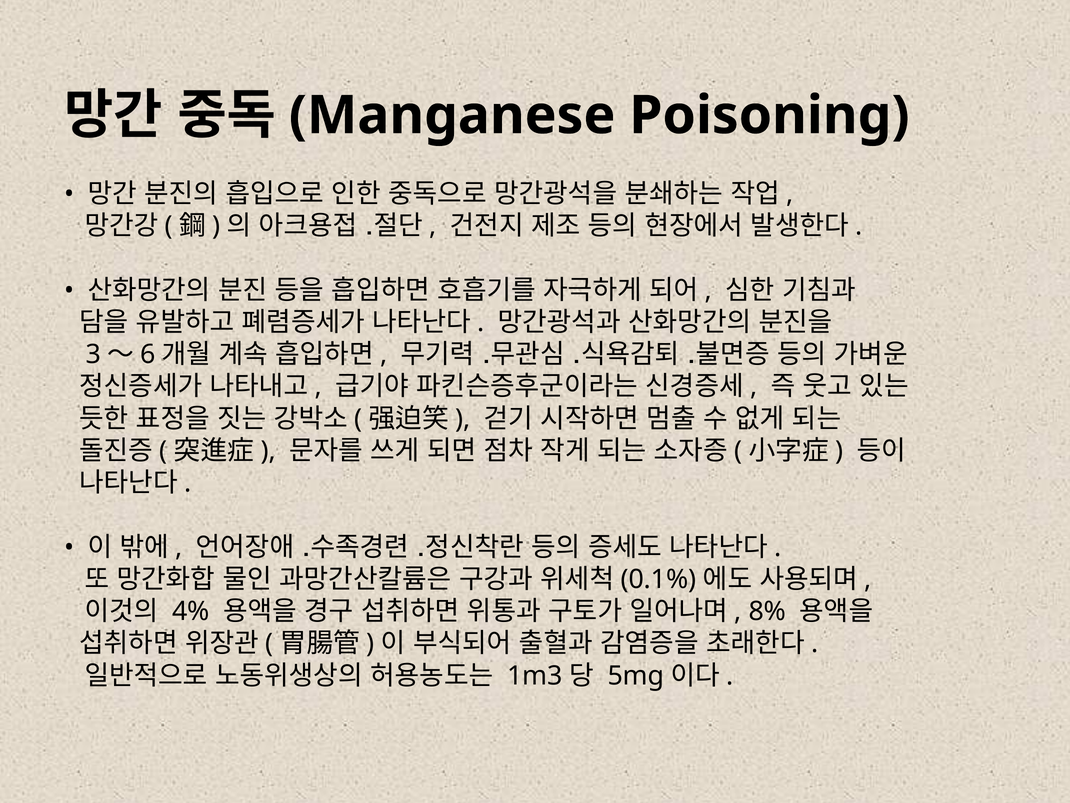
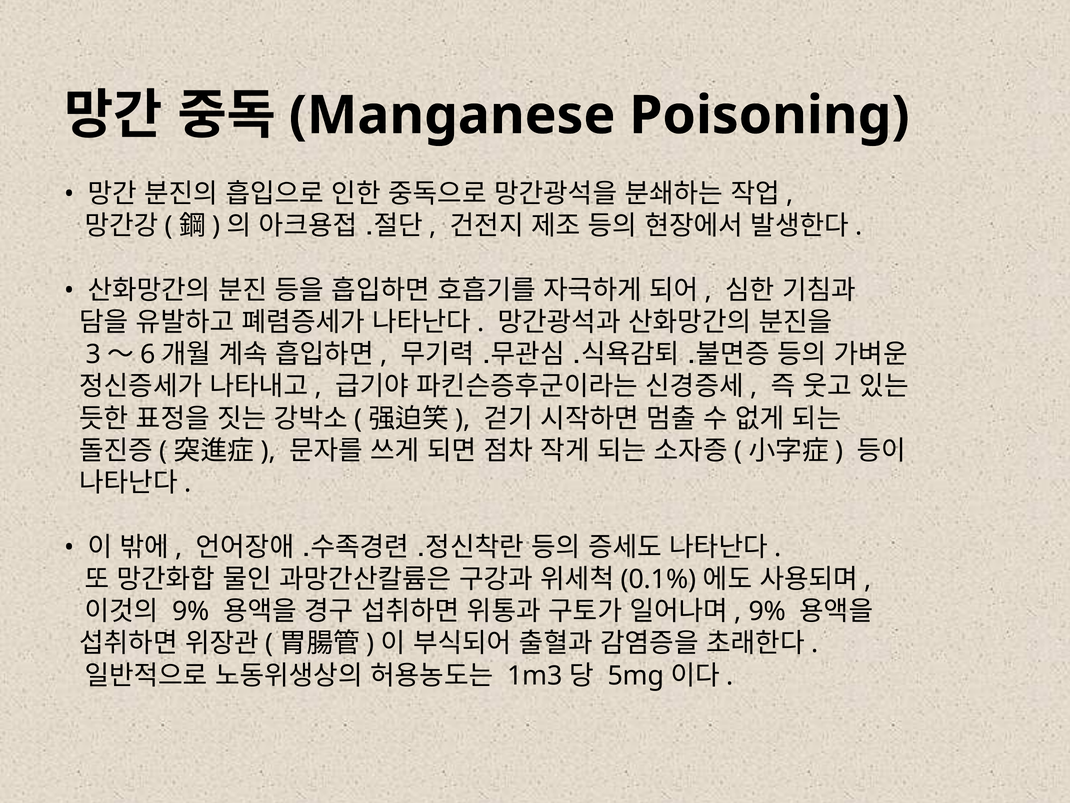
4%: 4% -> 9% (191, 611)
8%: 8% -> 9% (767, 611)
